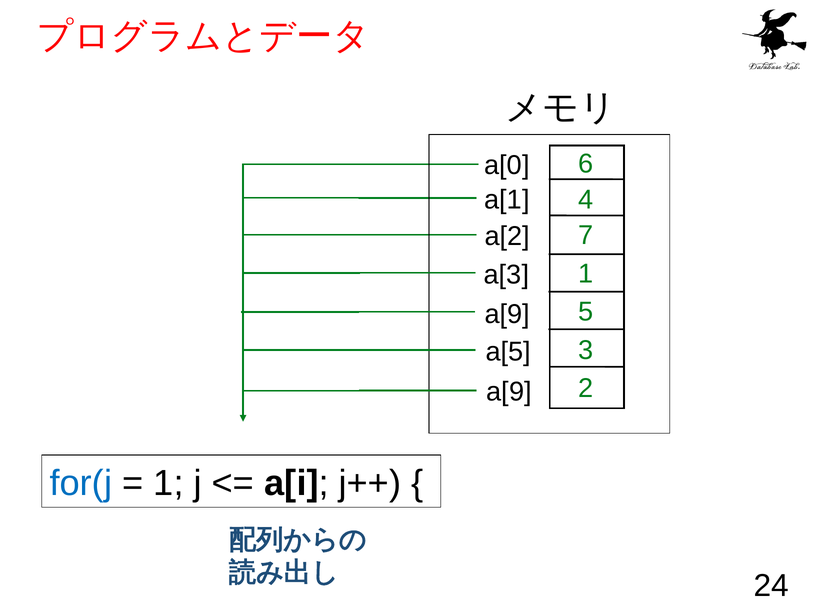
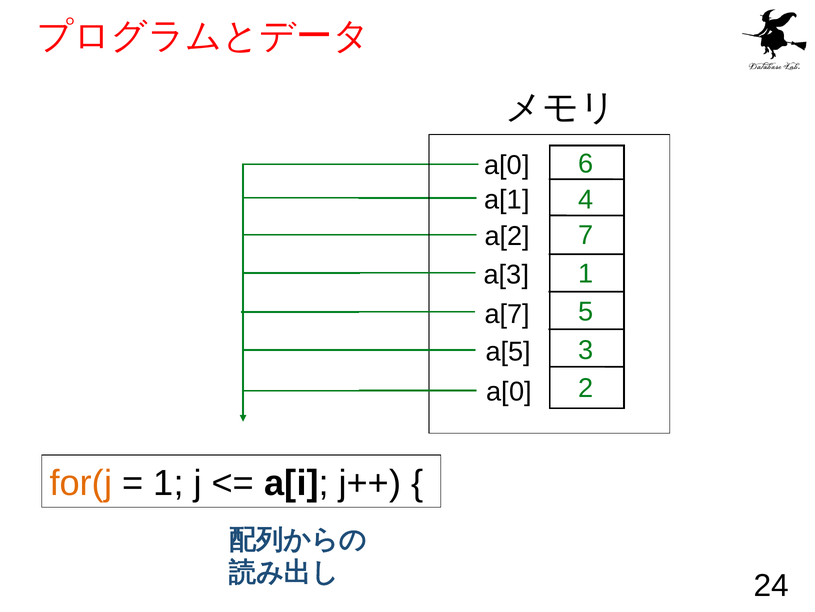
a[9: a[9 -> a[7 (507, 314)
a[9: a[9 -> a[0 (509, 391)
for(j colour: blue -> orange (81, 483)
